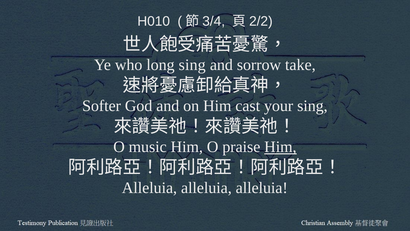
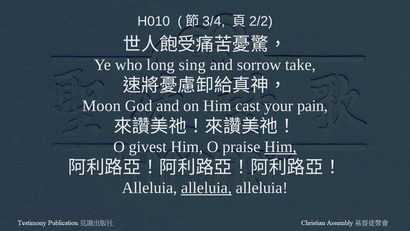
Softer: Softer -> Moon (101, 106)
your sing: sing -> pain (312, 106)
music: music -> givest (148, 147)
alleluia underline: none -> present (206, 188)
